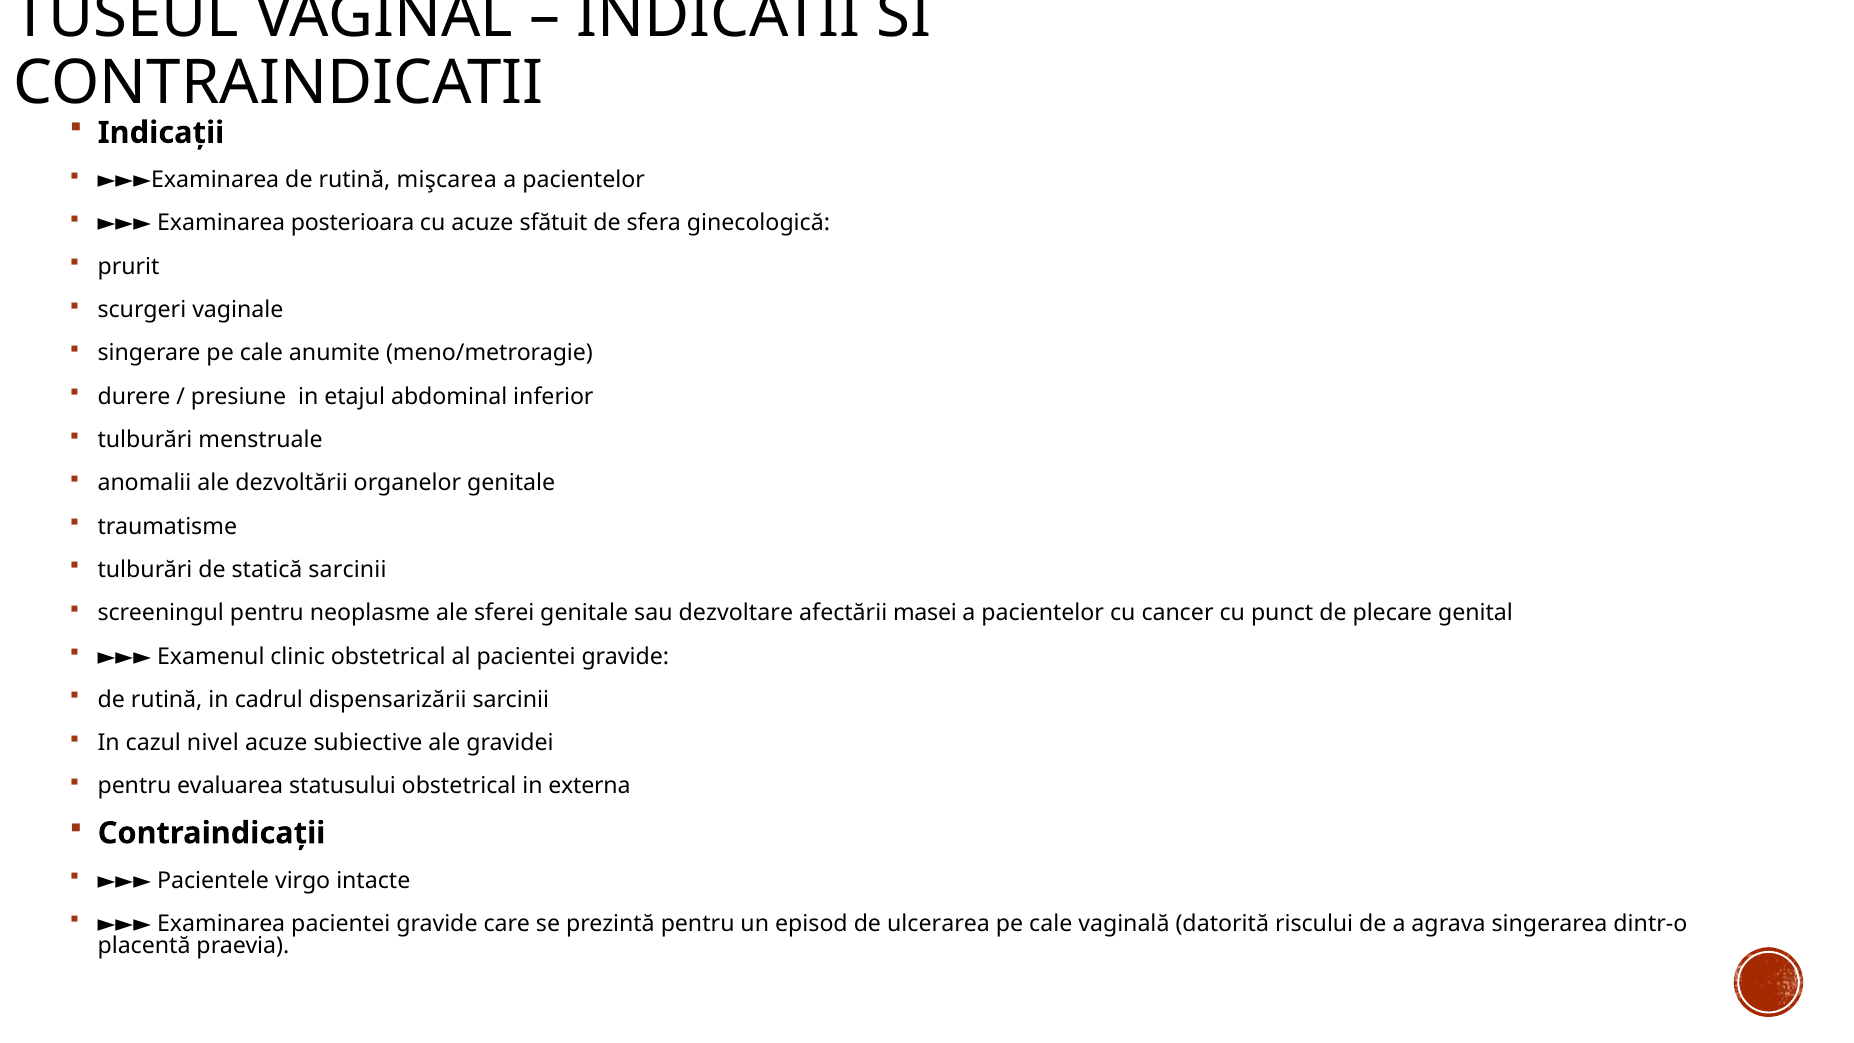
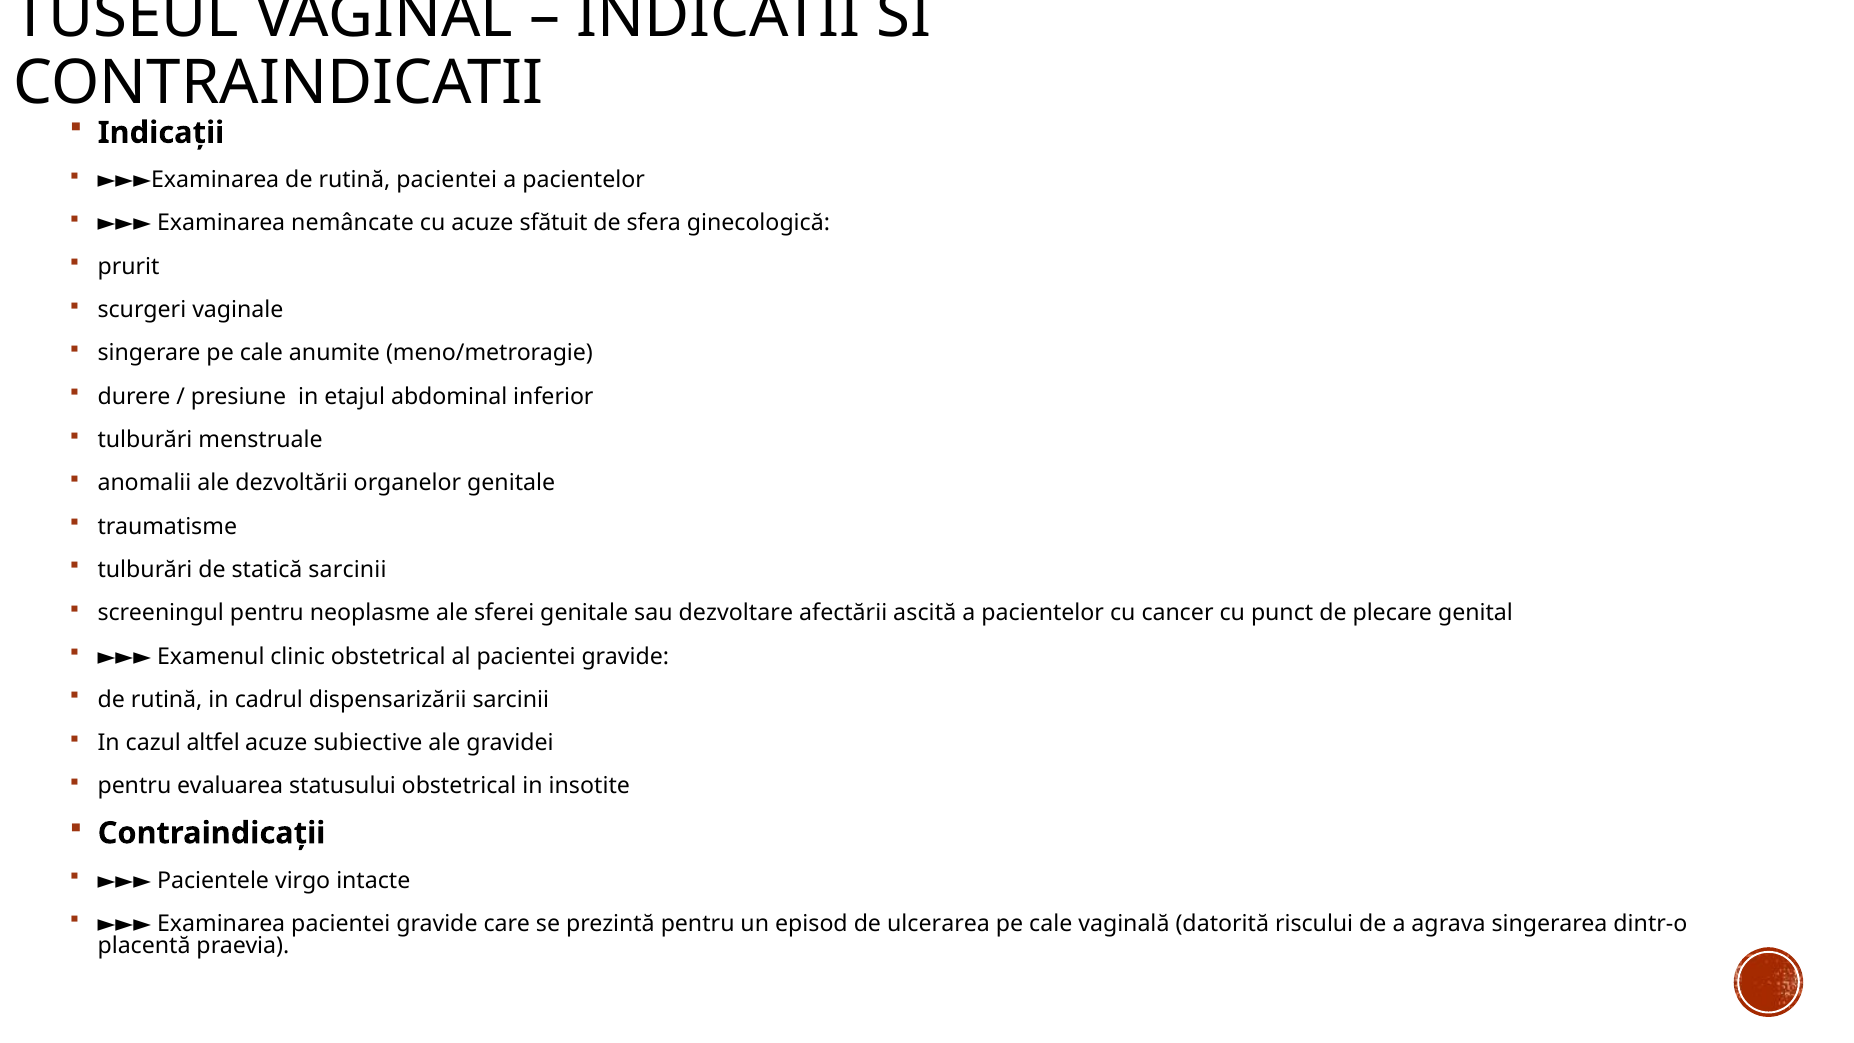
rutină mişcarea: mişcarea -> pacientei (447, 180)
posterioara: posterioara -> nemâncate (353, 223)
masei: masei -> ascită (925, 613)
nivel: nivel -> altfel (213, 743)
externa: externa -> insotite (589, 786)
